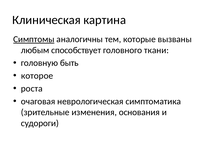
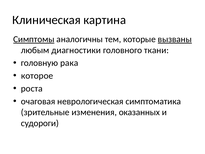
вызваны underline: none -> present (175, 39)
способствует: способствует -> диагностики (76, 50)
быть: быть -> рака (69, 63)
основания: основания -> оказанных (139, 112)
